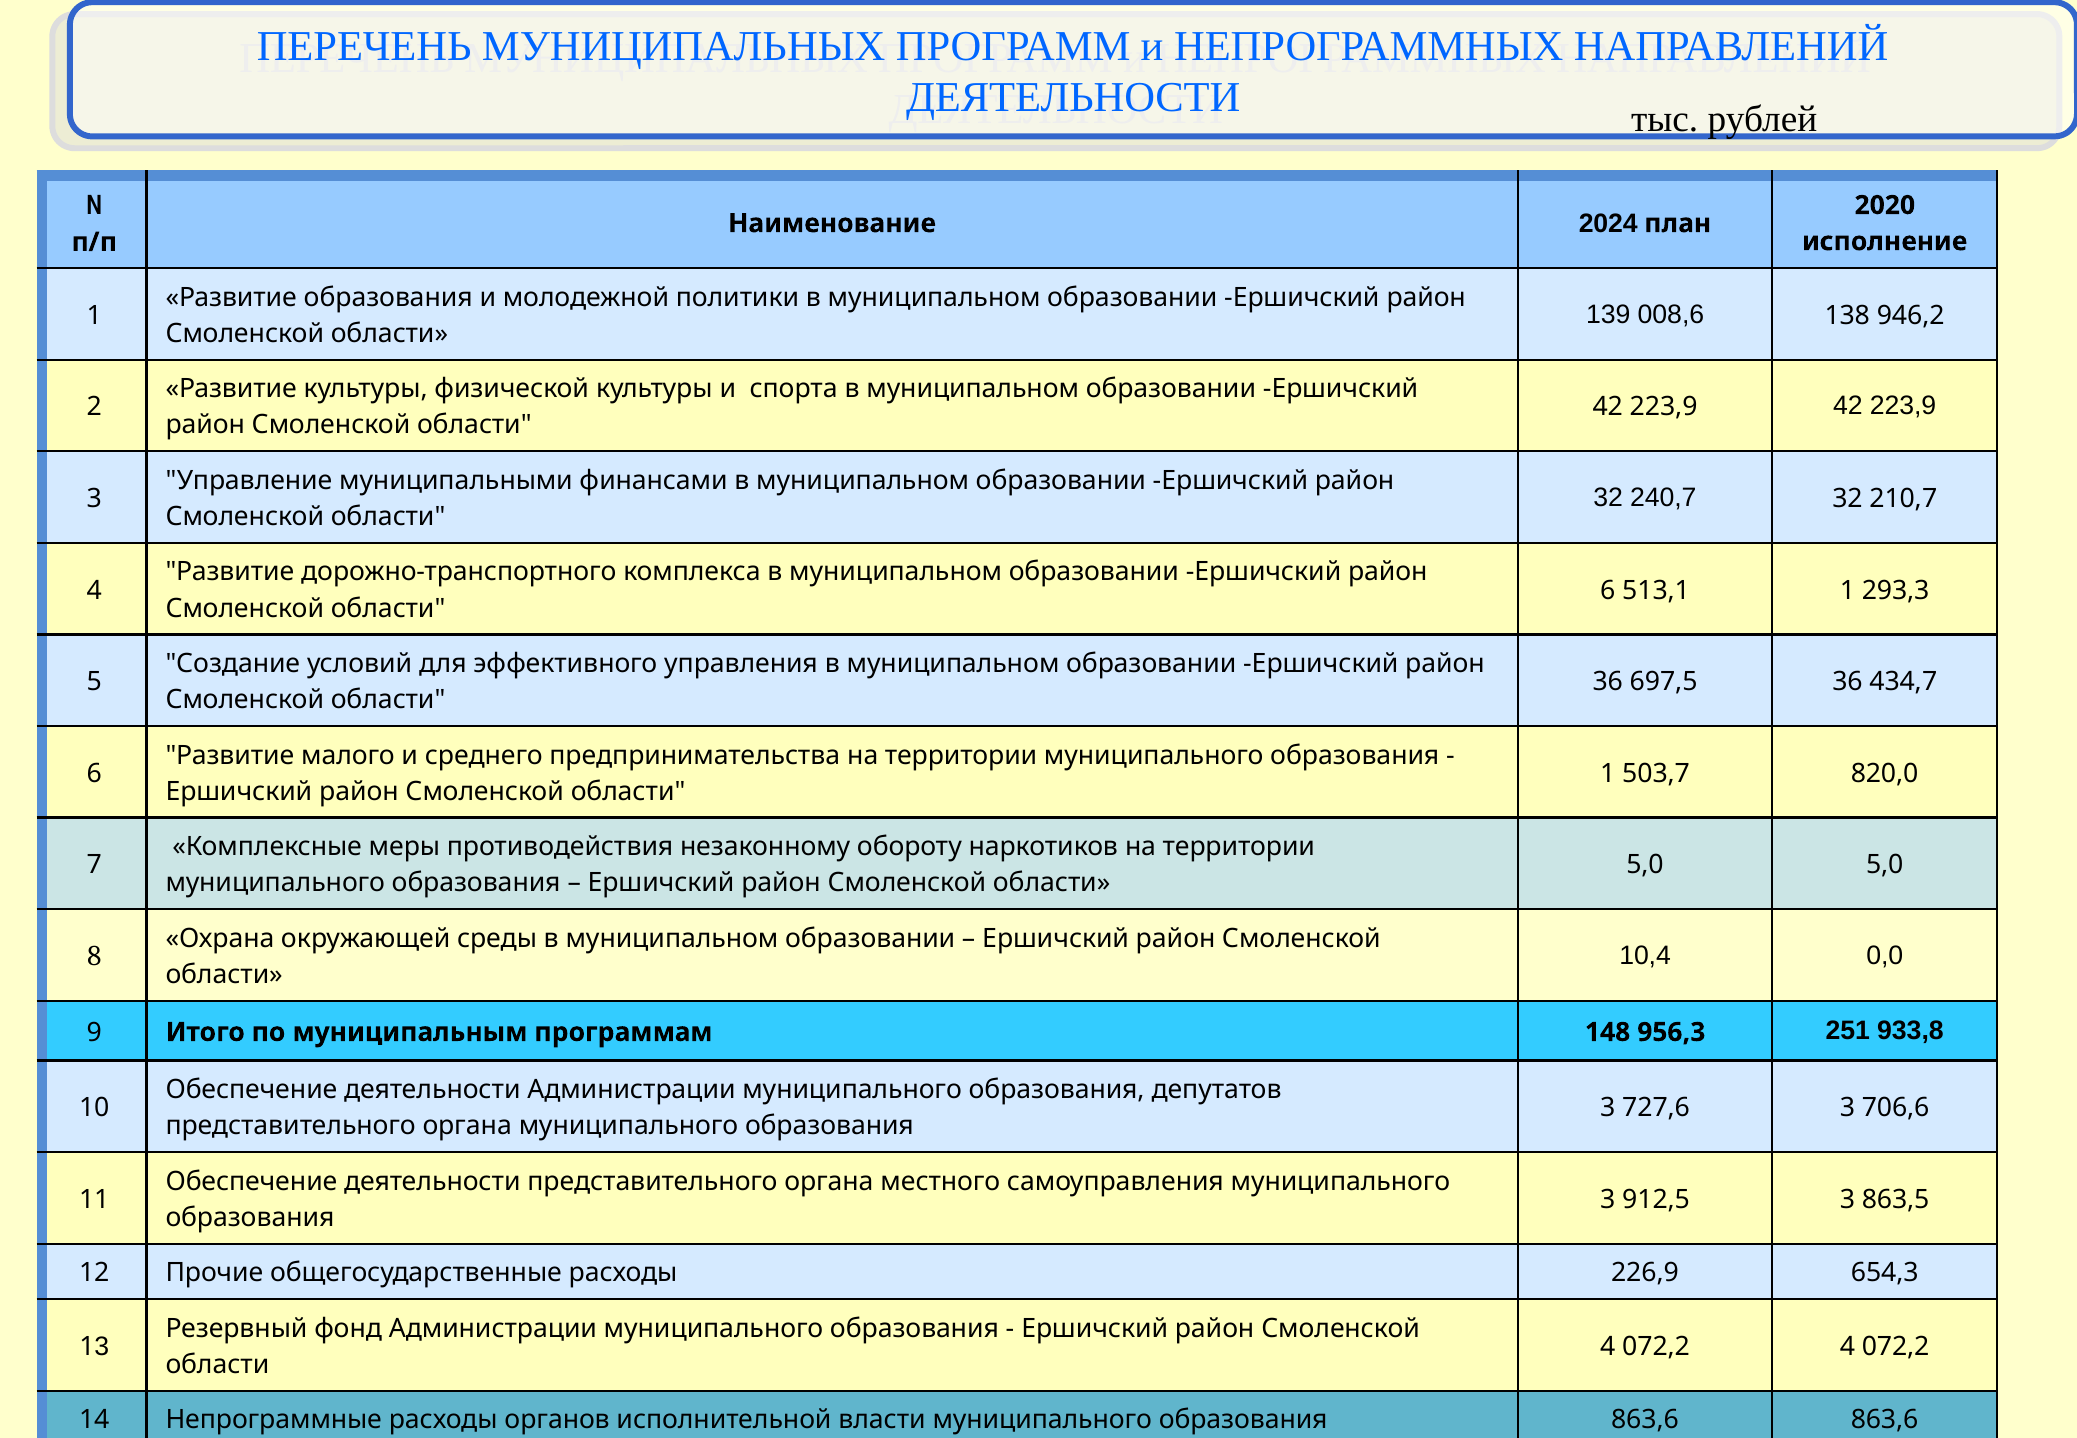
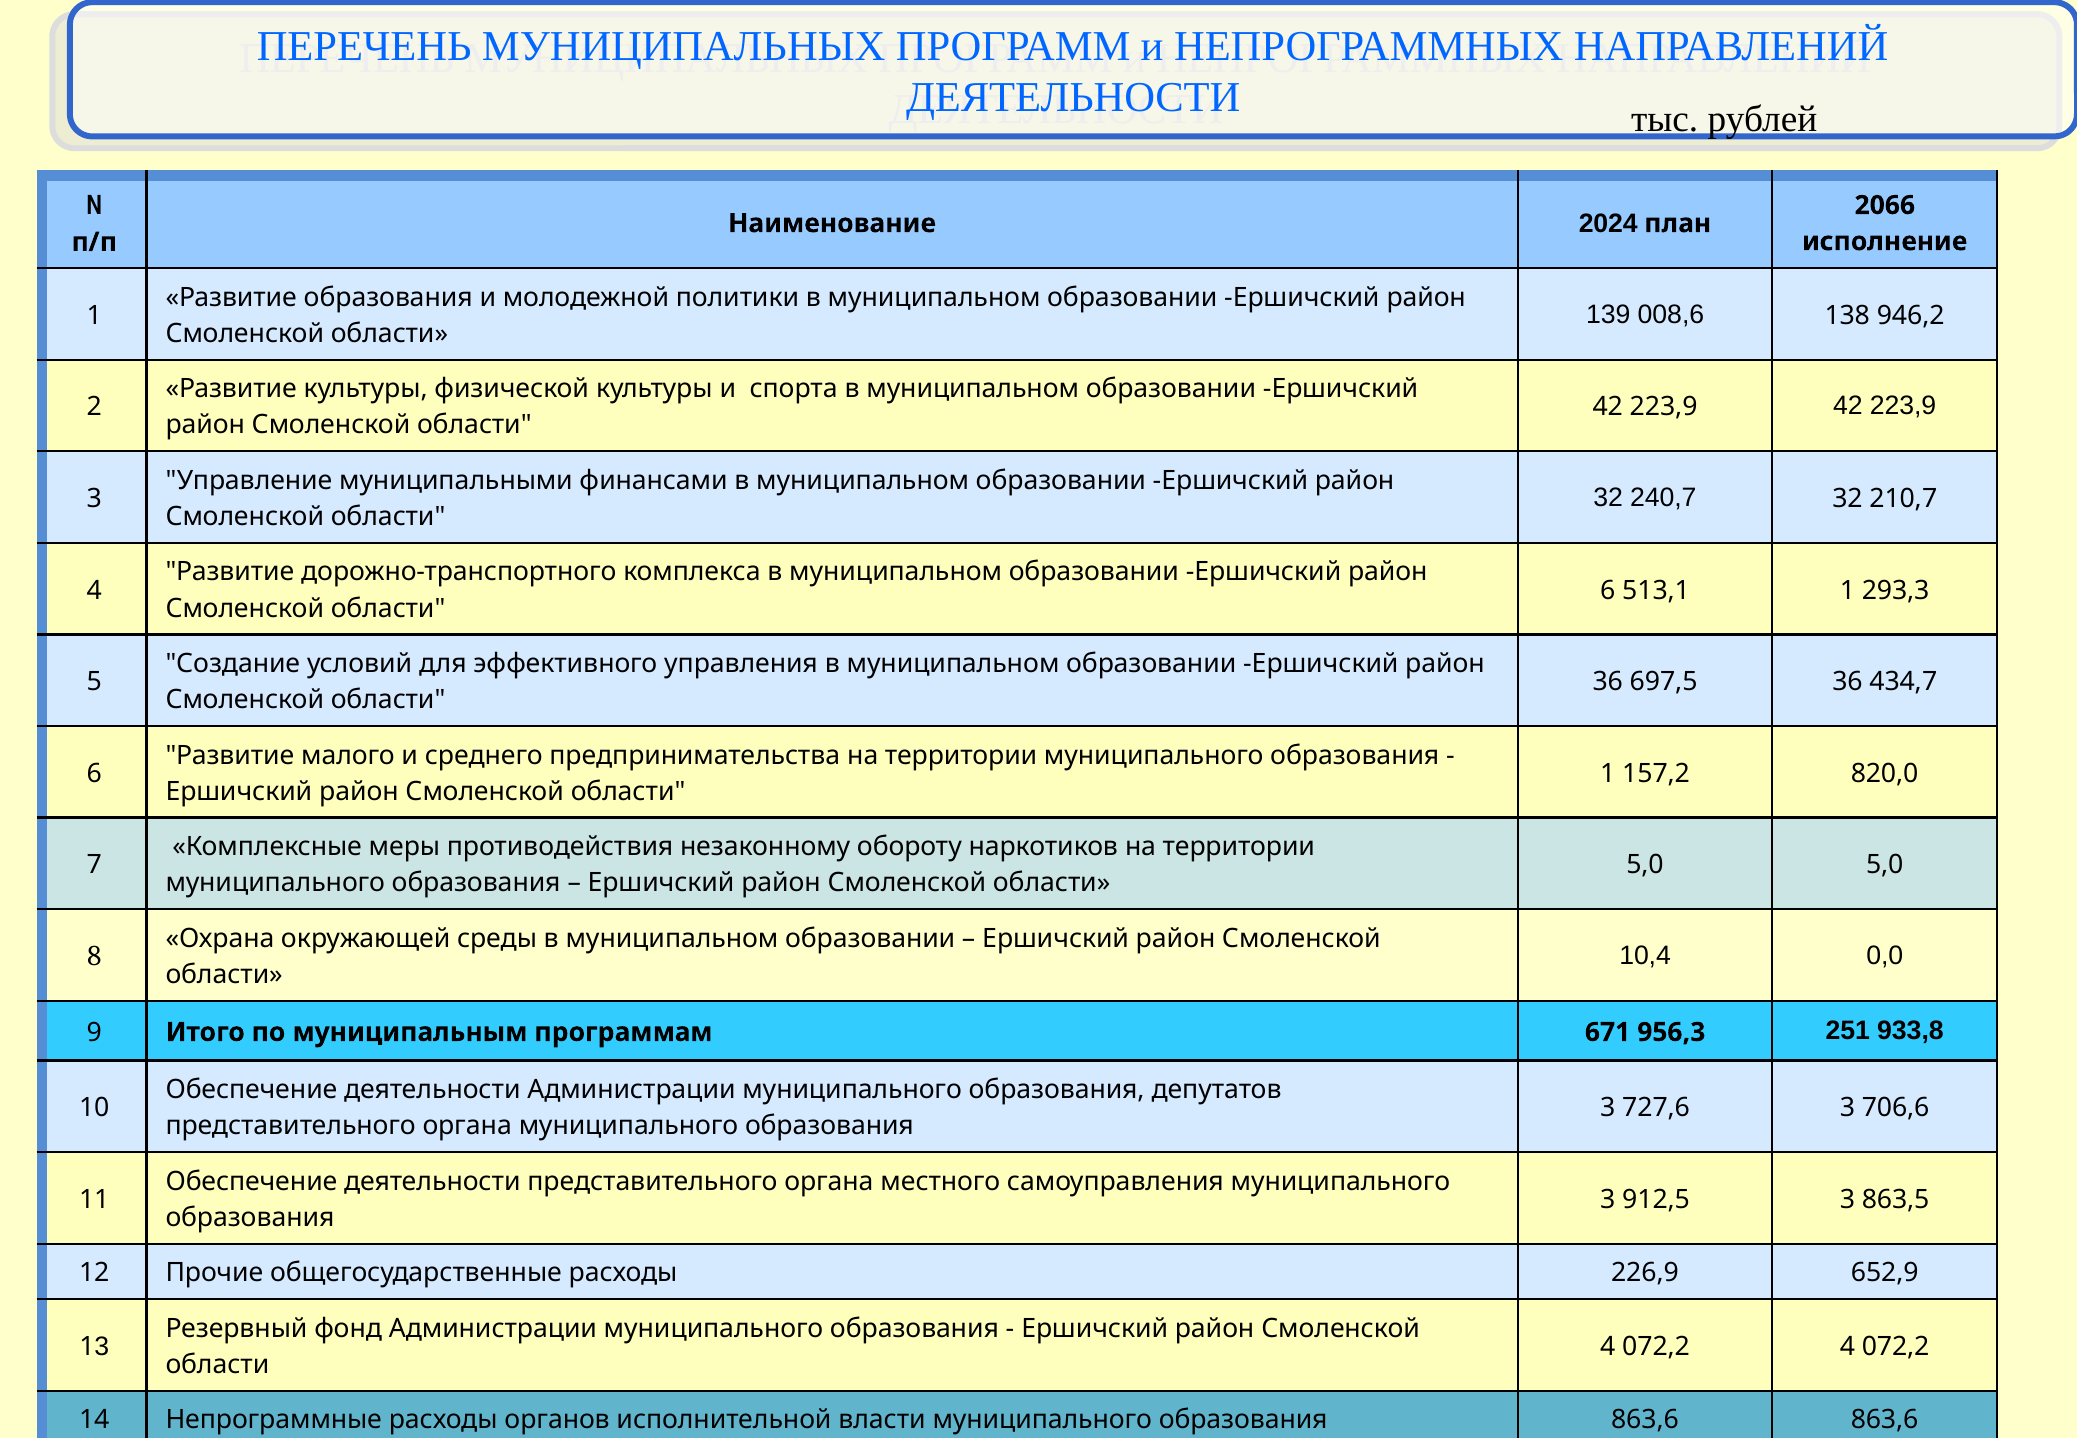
2020: 2020 -> 2066 (1885, 205)
503,7: 503,7 -> 157,2 (1656, 773)
148: 148 -> 671 (1608, 1032)
654,3: 654,3 -> 652,9 (1885, 1273)
